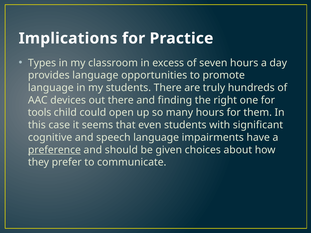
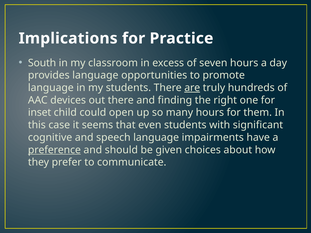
Types: Types -> South (42, 63)
are underline: none -> present (192, 88)
tools: tools -> inset (40, 113)
